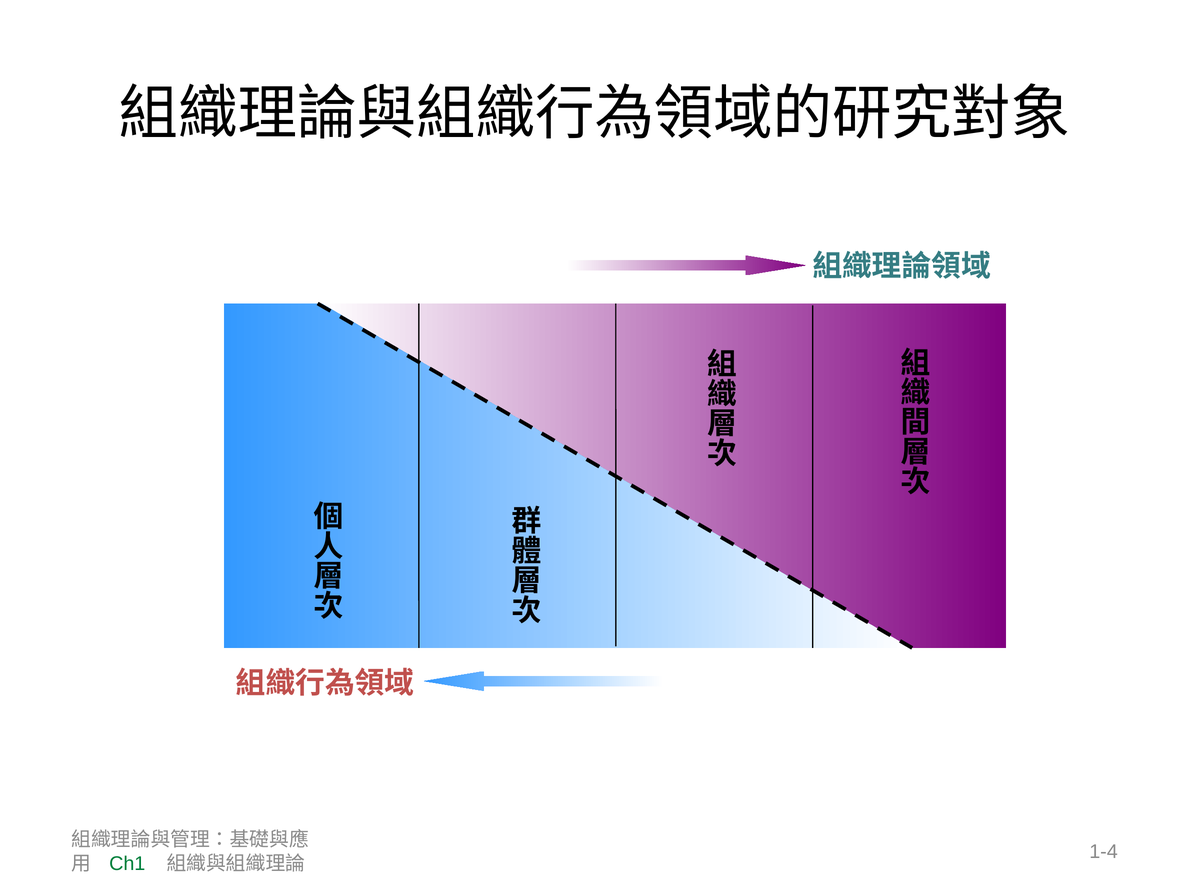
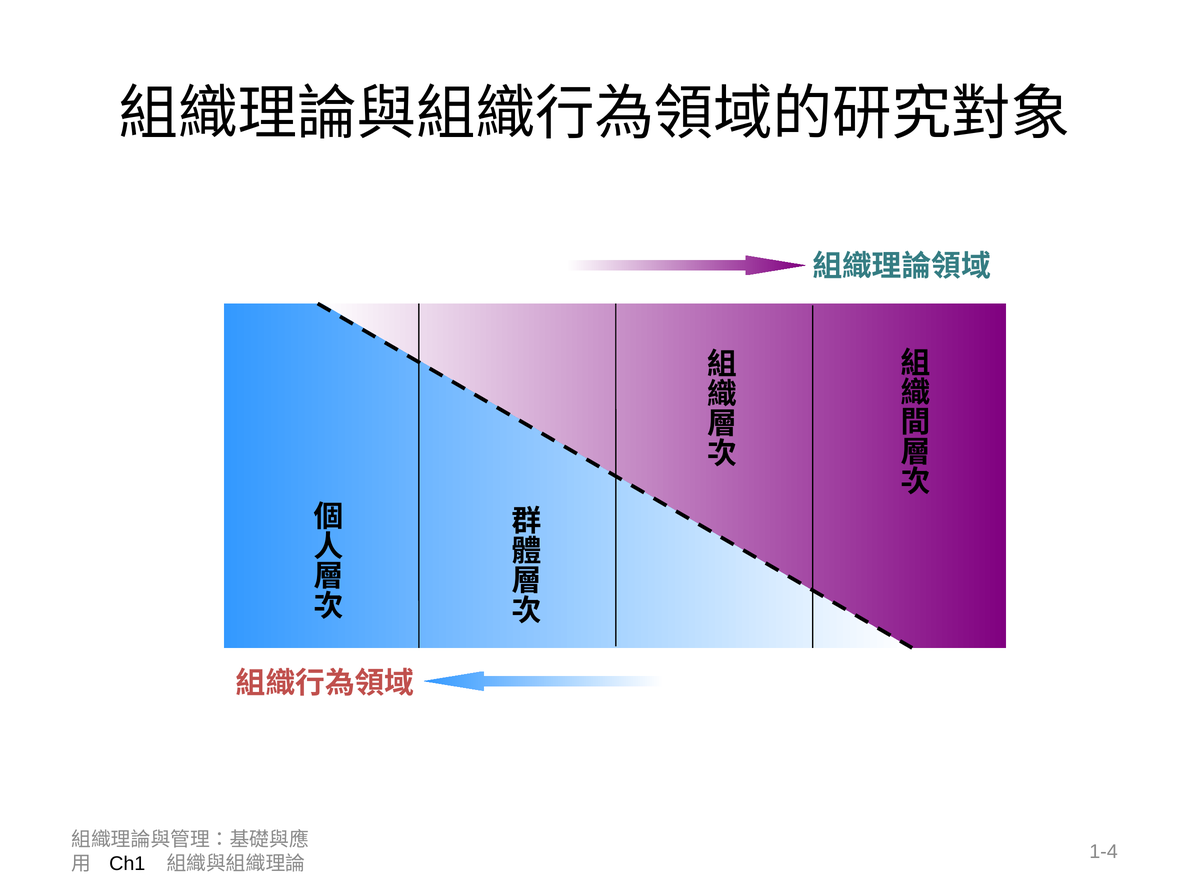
Ch1 colour: green -> black (127, 863)
